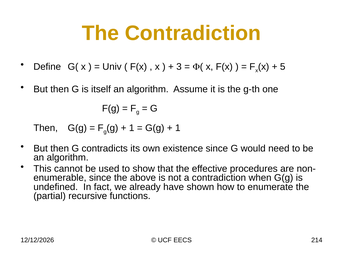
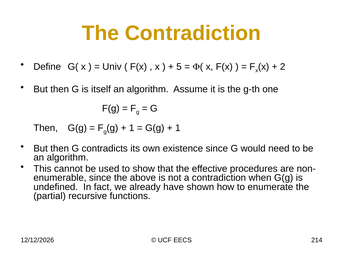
3: 3 -> 5 (179, 67)
5: 5 -> 2 (283, 67)
